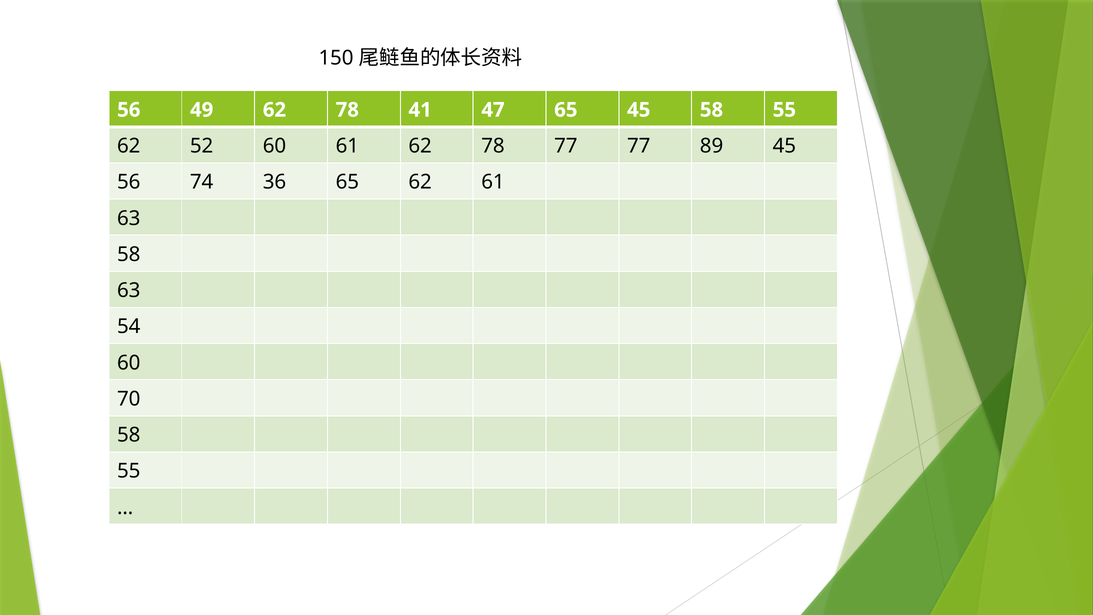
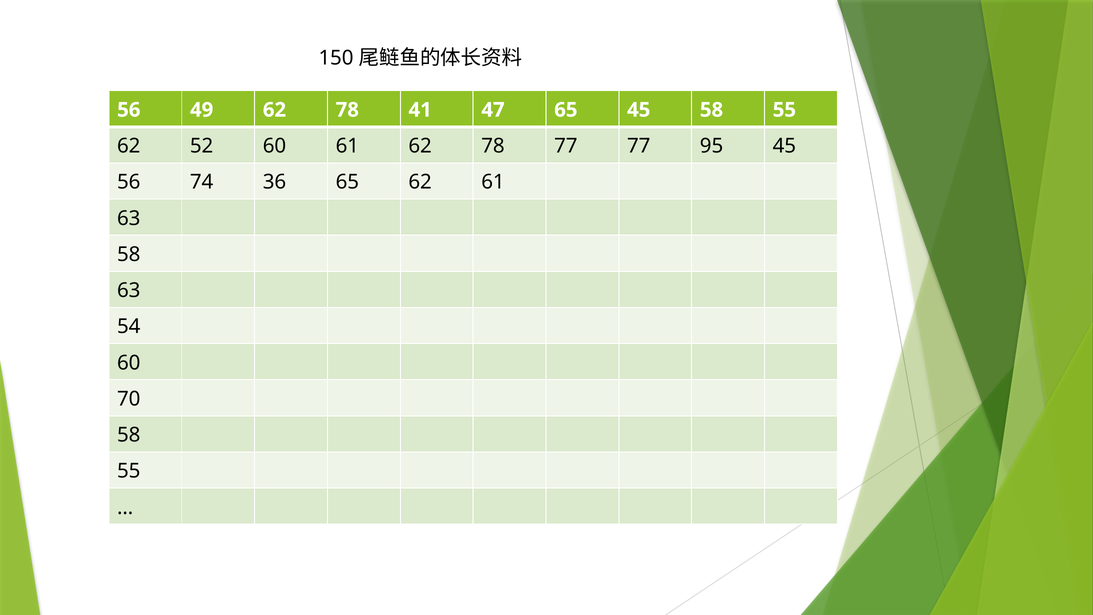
89: 89 -> 95 (712, 146)
